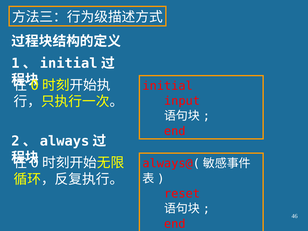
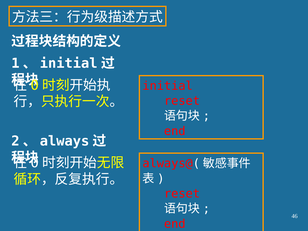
input: input -> reset (182, 101)
